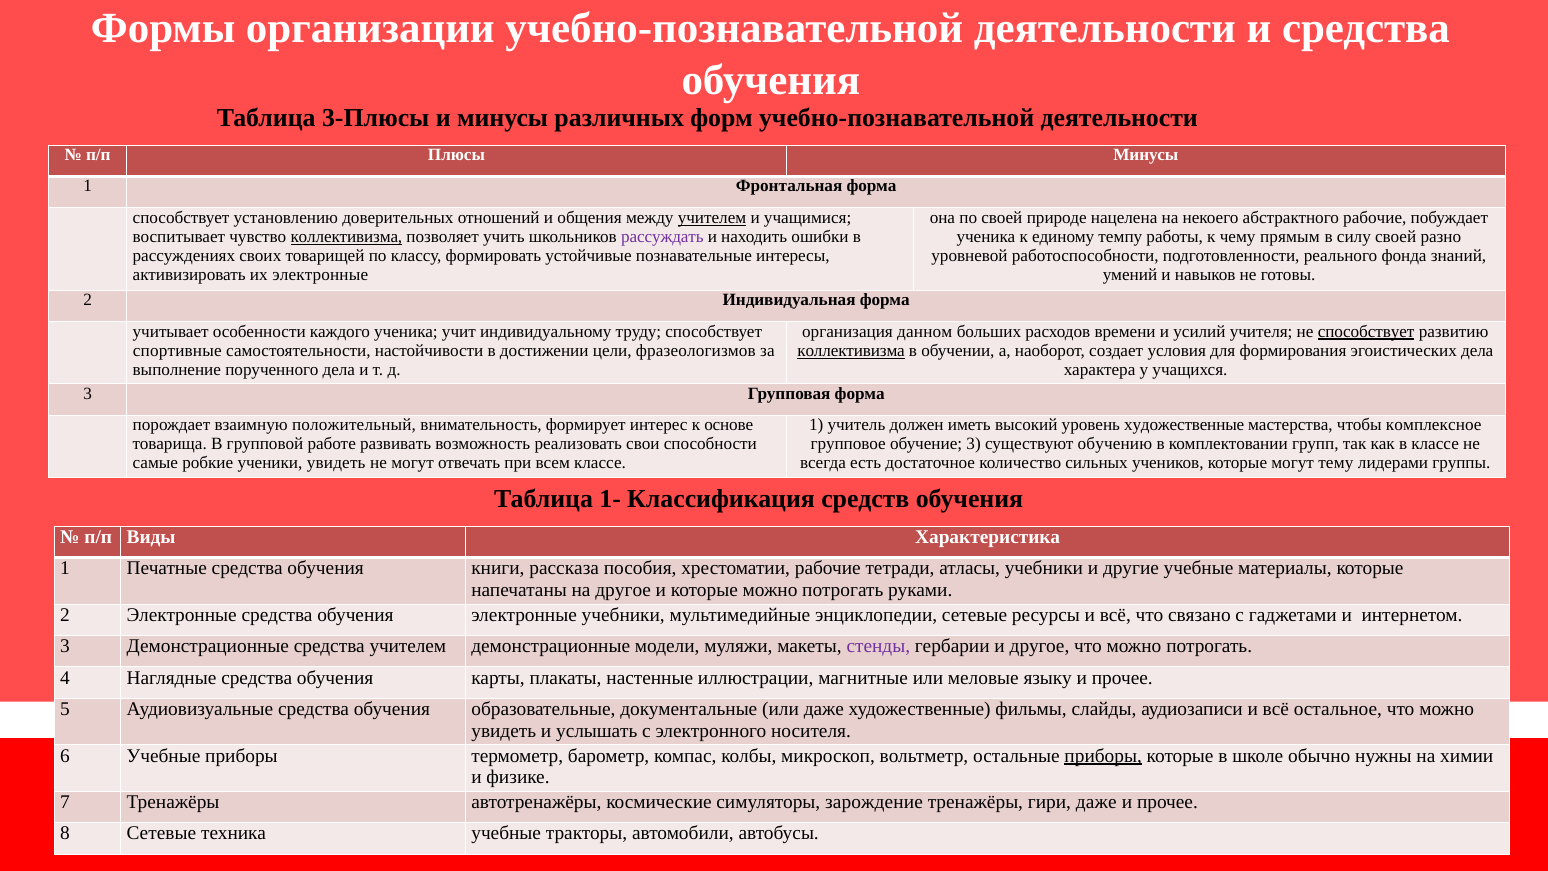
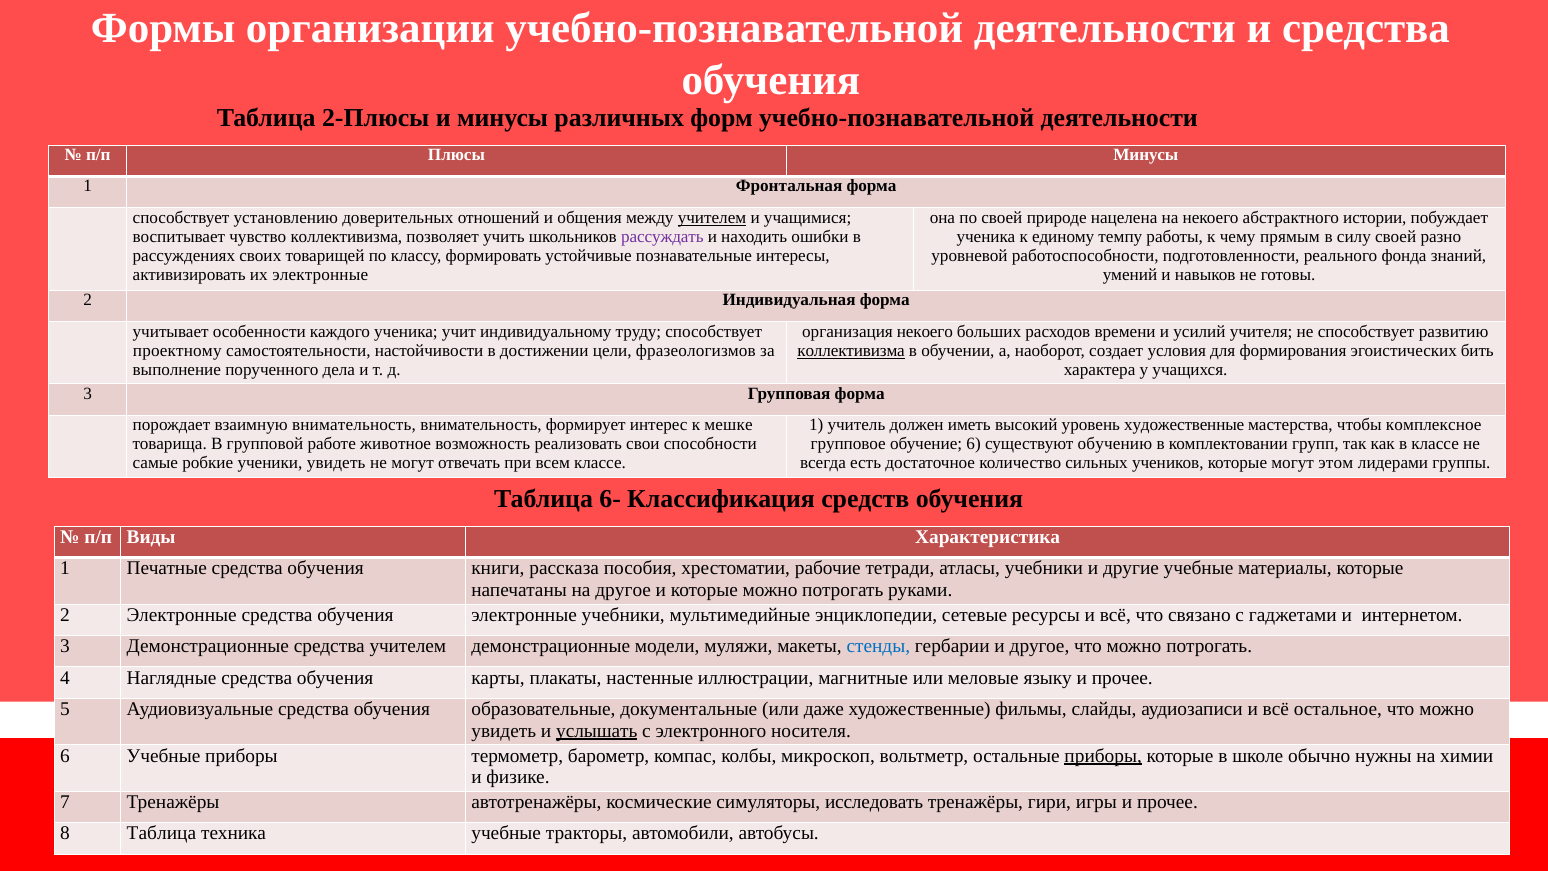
3-Плюсы: 3-Плюсы -> 2-Плюсы (376, 118)
абстрактного рабочие: рабочие -> истории (1375, 218)
коллективизма underline: present -> none (346, 237)
организация данном: данном -> некоего (925, 332)
способствует underline: present -> none (1366, 332)
спортивные: спортивные -> проектному (177, 351)
эгоистических дела: дела -> бить (1477, 351)
взаимную положительный: положительный -> внимательность (354, 425)
основе: основе -> мешке (729, 425)
развивать: развивать -> животное (396, 444)
обучение 3: 3 -> 6 (974, 444)
тему: тему -> этом (1336, 463)
1-: 1- -> 6- (610, 499)
стенды colour: purple -> blue (878, 646)
услышать underline: none -> present (597, 730)
зарождение: зарождение -> исследовать (874, 802)
гири даже: даже -> игры (1096, 802)
8 Сетевые: Сетевые -> Таблица (161, 833)
